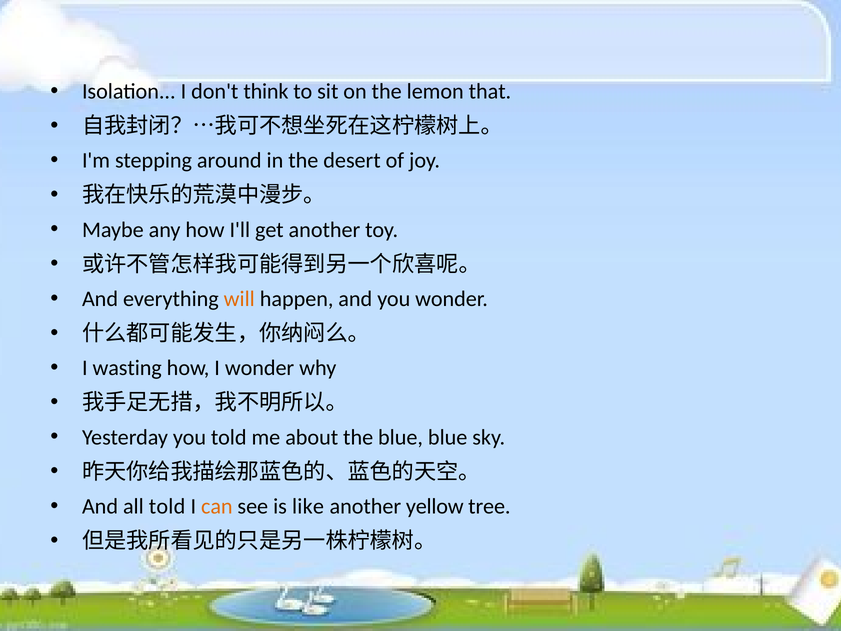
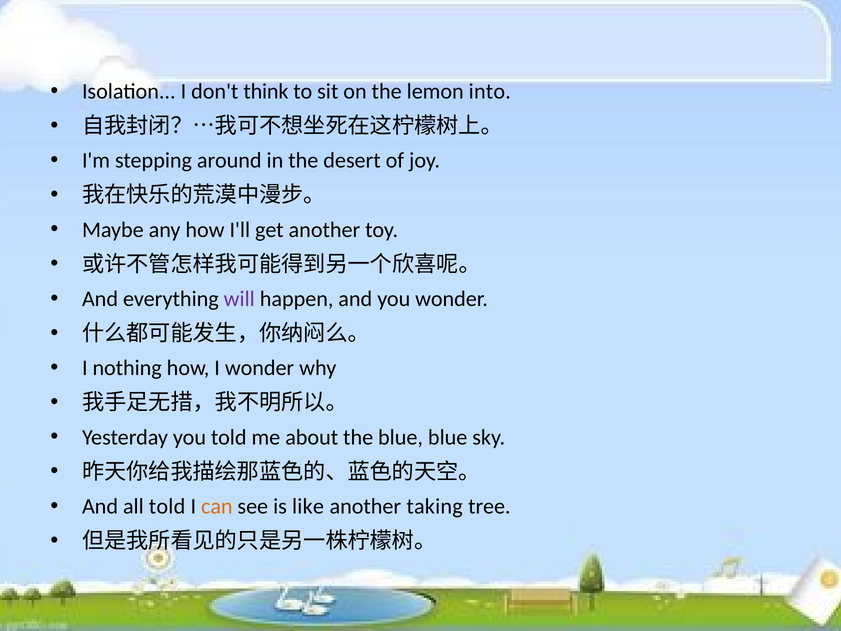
that: that -> into (490, 91)
will colour: orange -> purple (239, 299)
wasting: wasting -> nothing (127, 368)
yellow: yellow -> taking (435, 506)
